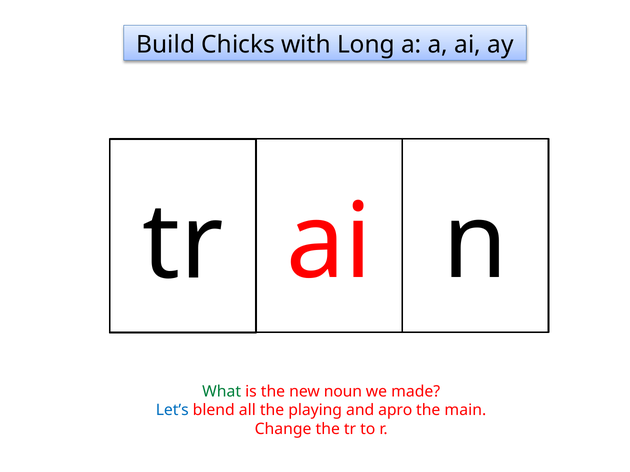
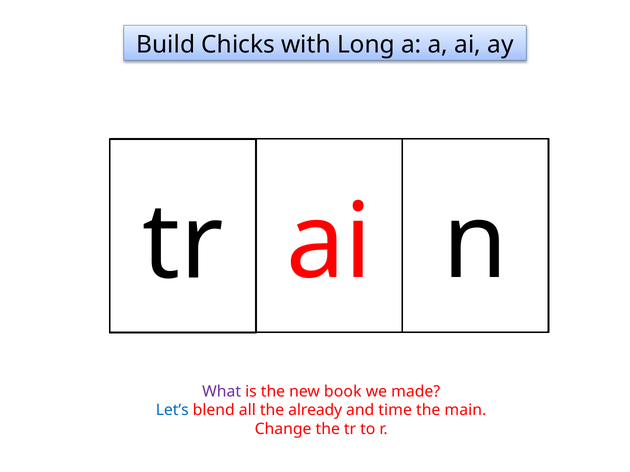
What colour: green -> purple (222, 392)
noun: noun -> book (343, 392)
playing: playing -> already (315, 411)
apro: apro -> time (395, 411)
